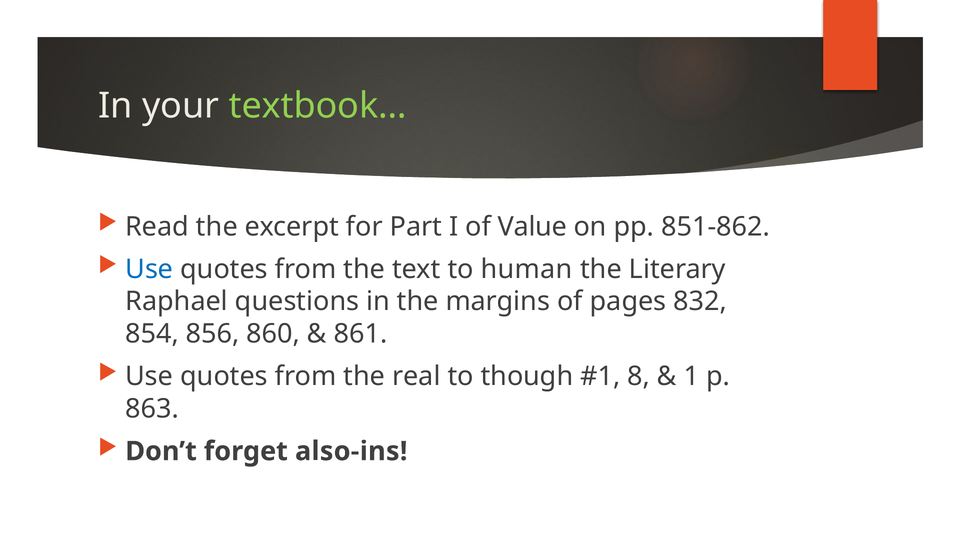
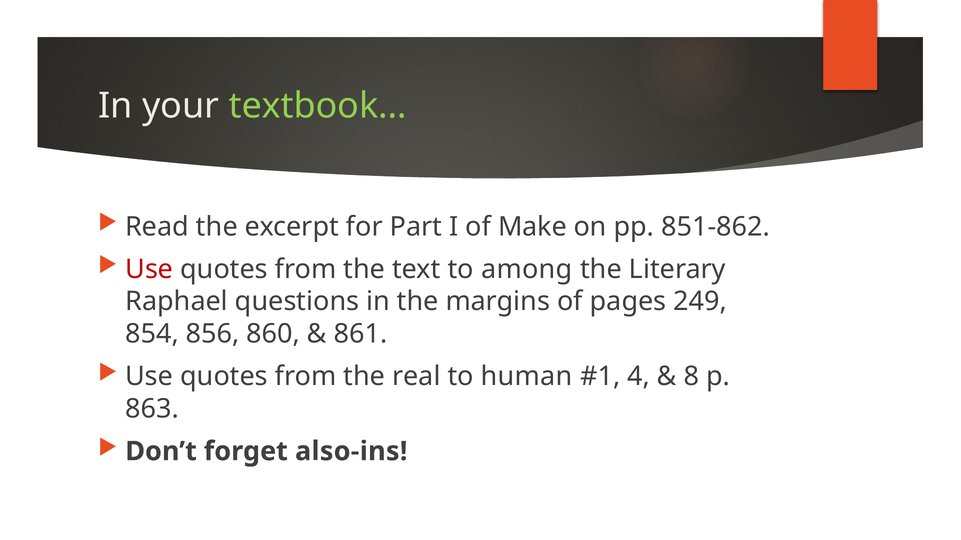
Value: Value -> Make (532, 227)
Use colour: blue -> red (149, 269)
human: human -> among (527, 269)
832: 832 -> 249 (700, 302)
though: though -> human (527, 377)
8: 8 -> 4 (639, 377)
1: 1 -> 8 (692, 377)
